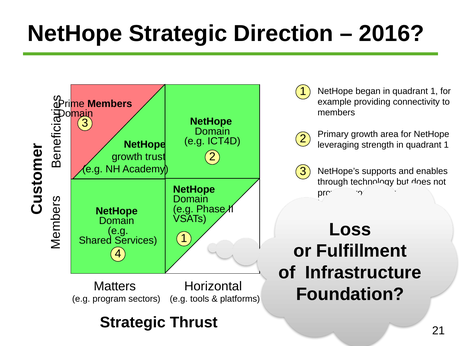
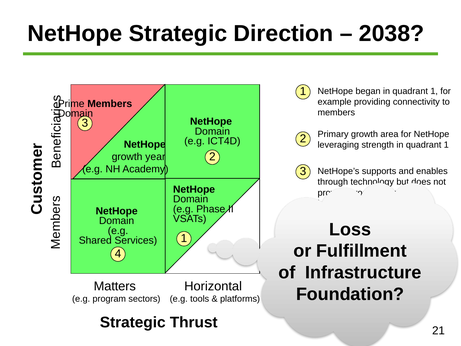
2016: 2016 -> 2038 (392, 34)
trust: trust -> year (155, 157)
